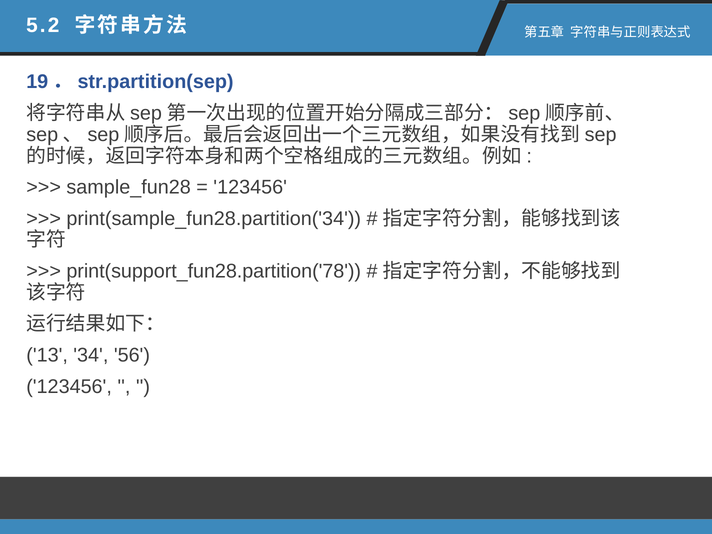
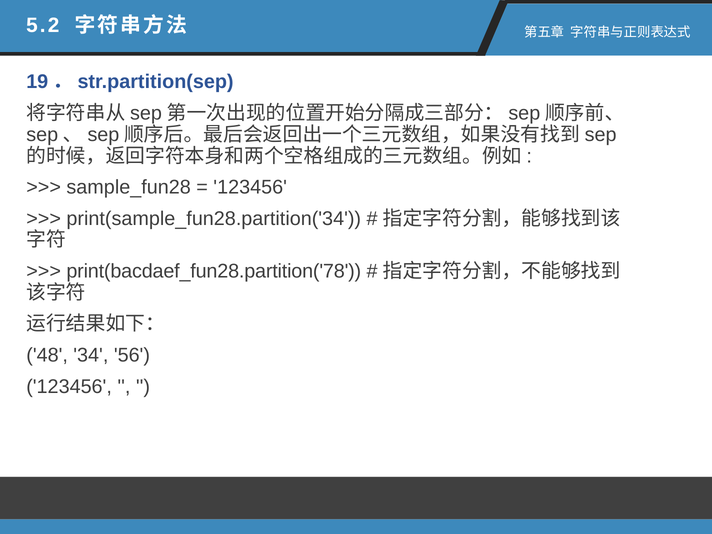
print(support_fun28.partition('78: print(support_fun28.partition('78 -> print(bacdaef_fun28.partition('78 (214, 271)
13: 13 -> 48 (47, 355)
